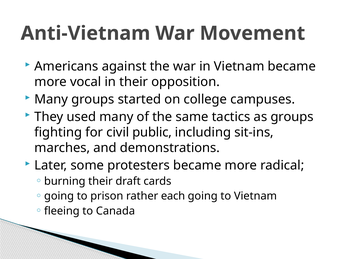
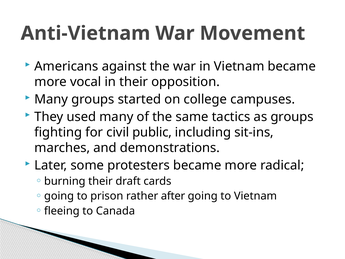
each: each -> after (173, 196)
